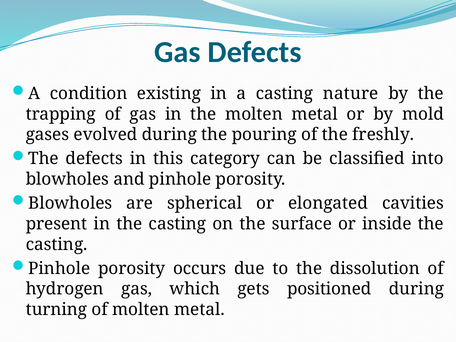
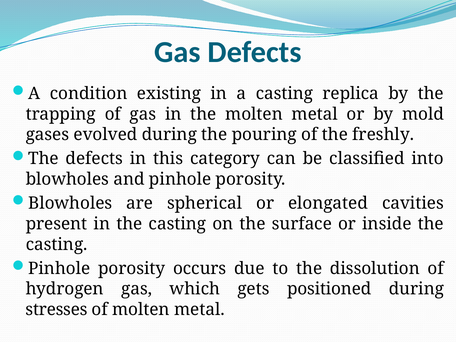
nature: nature -> replica (351, 94)
turning: turning -> stresses (57, 310)
